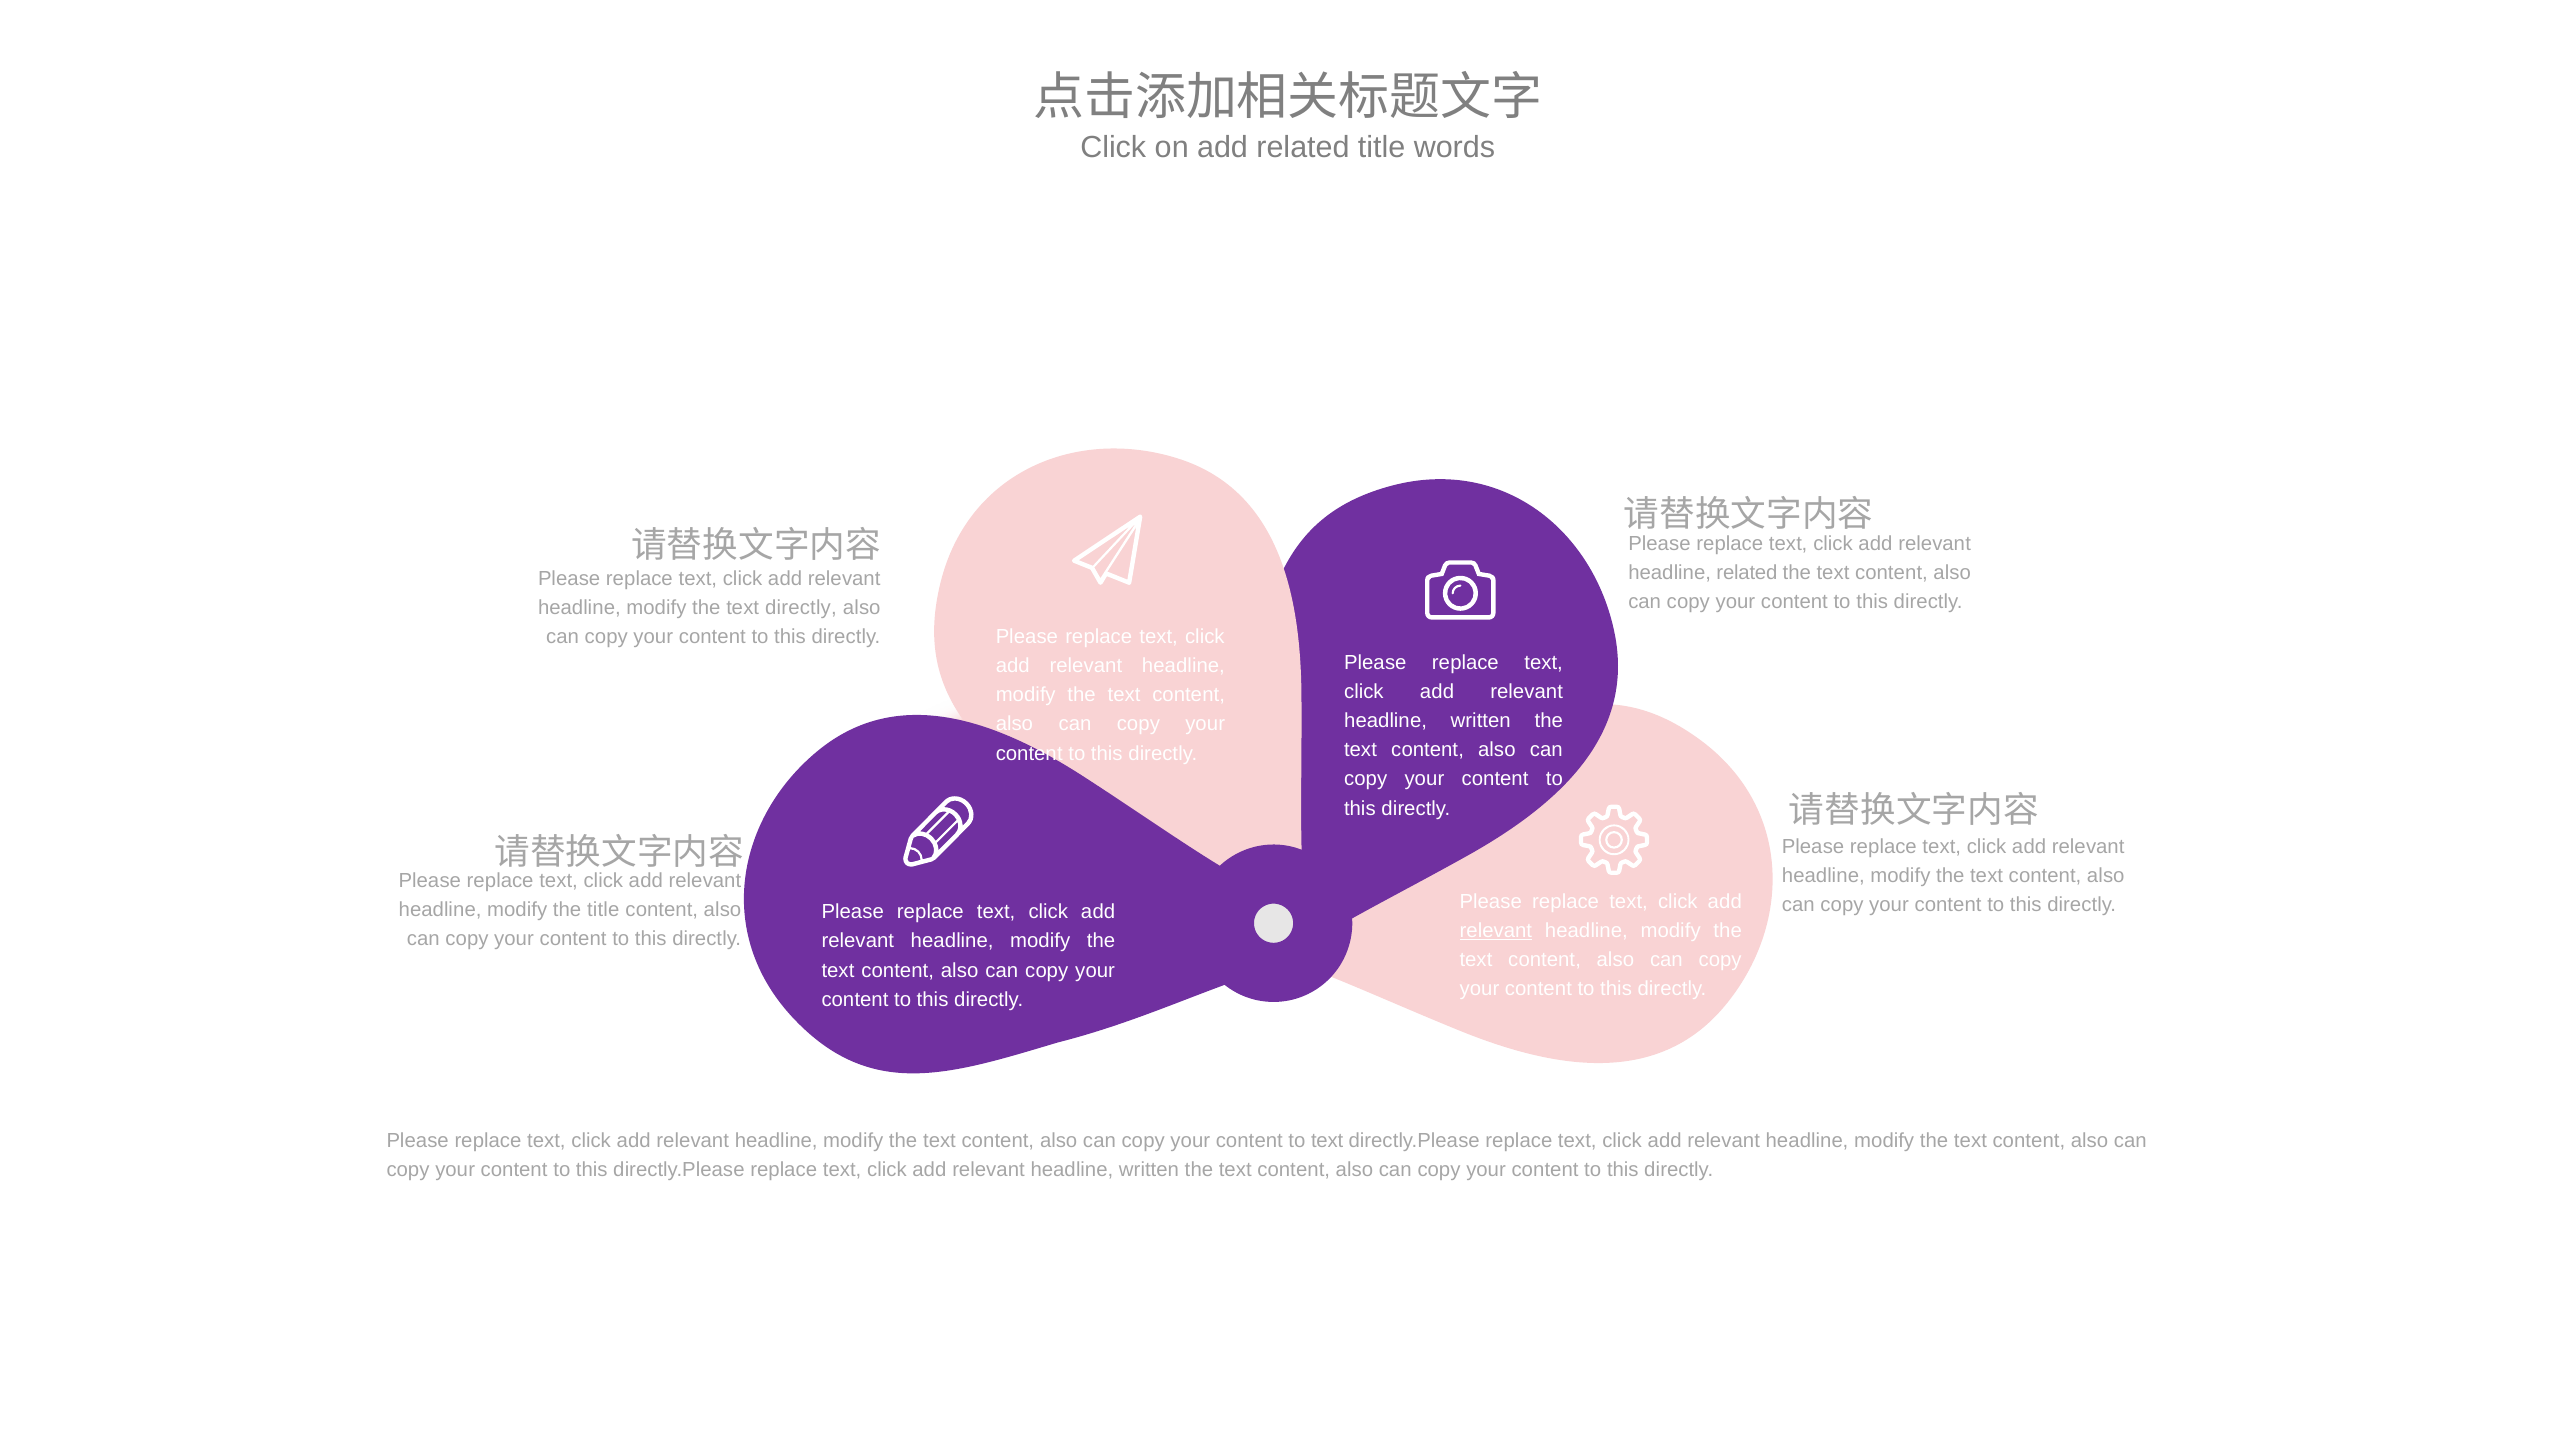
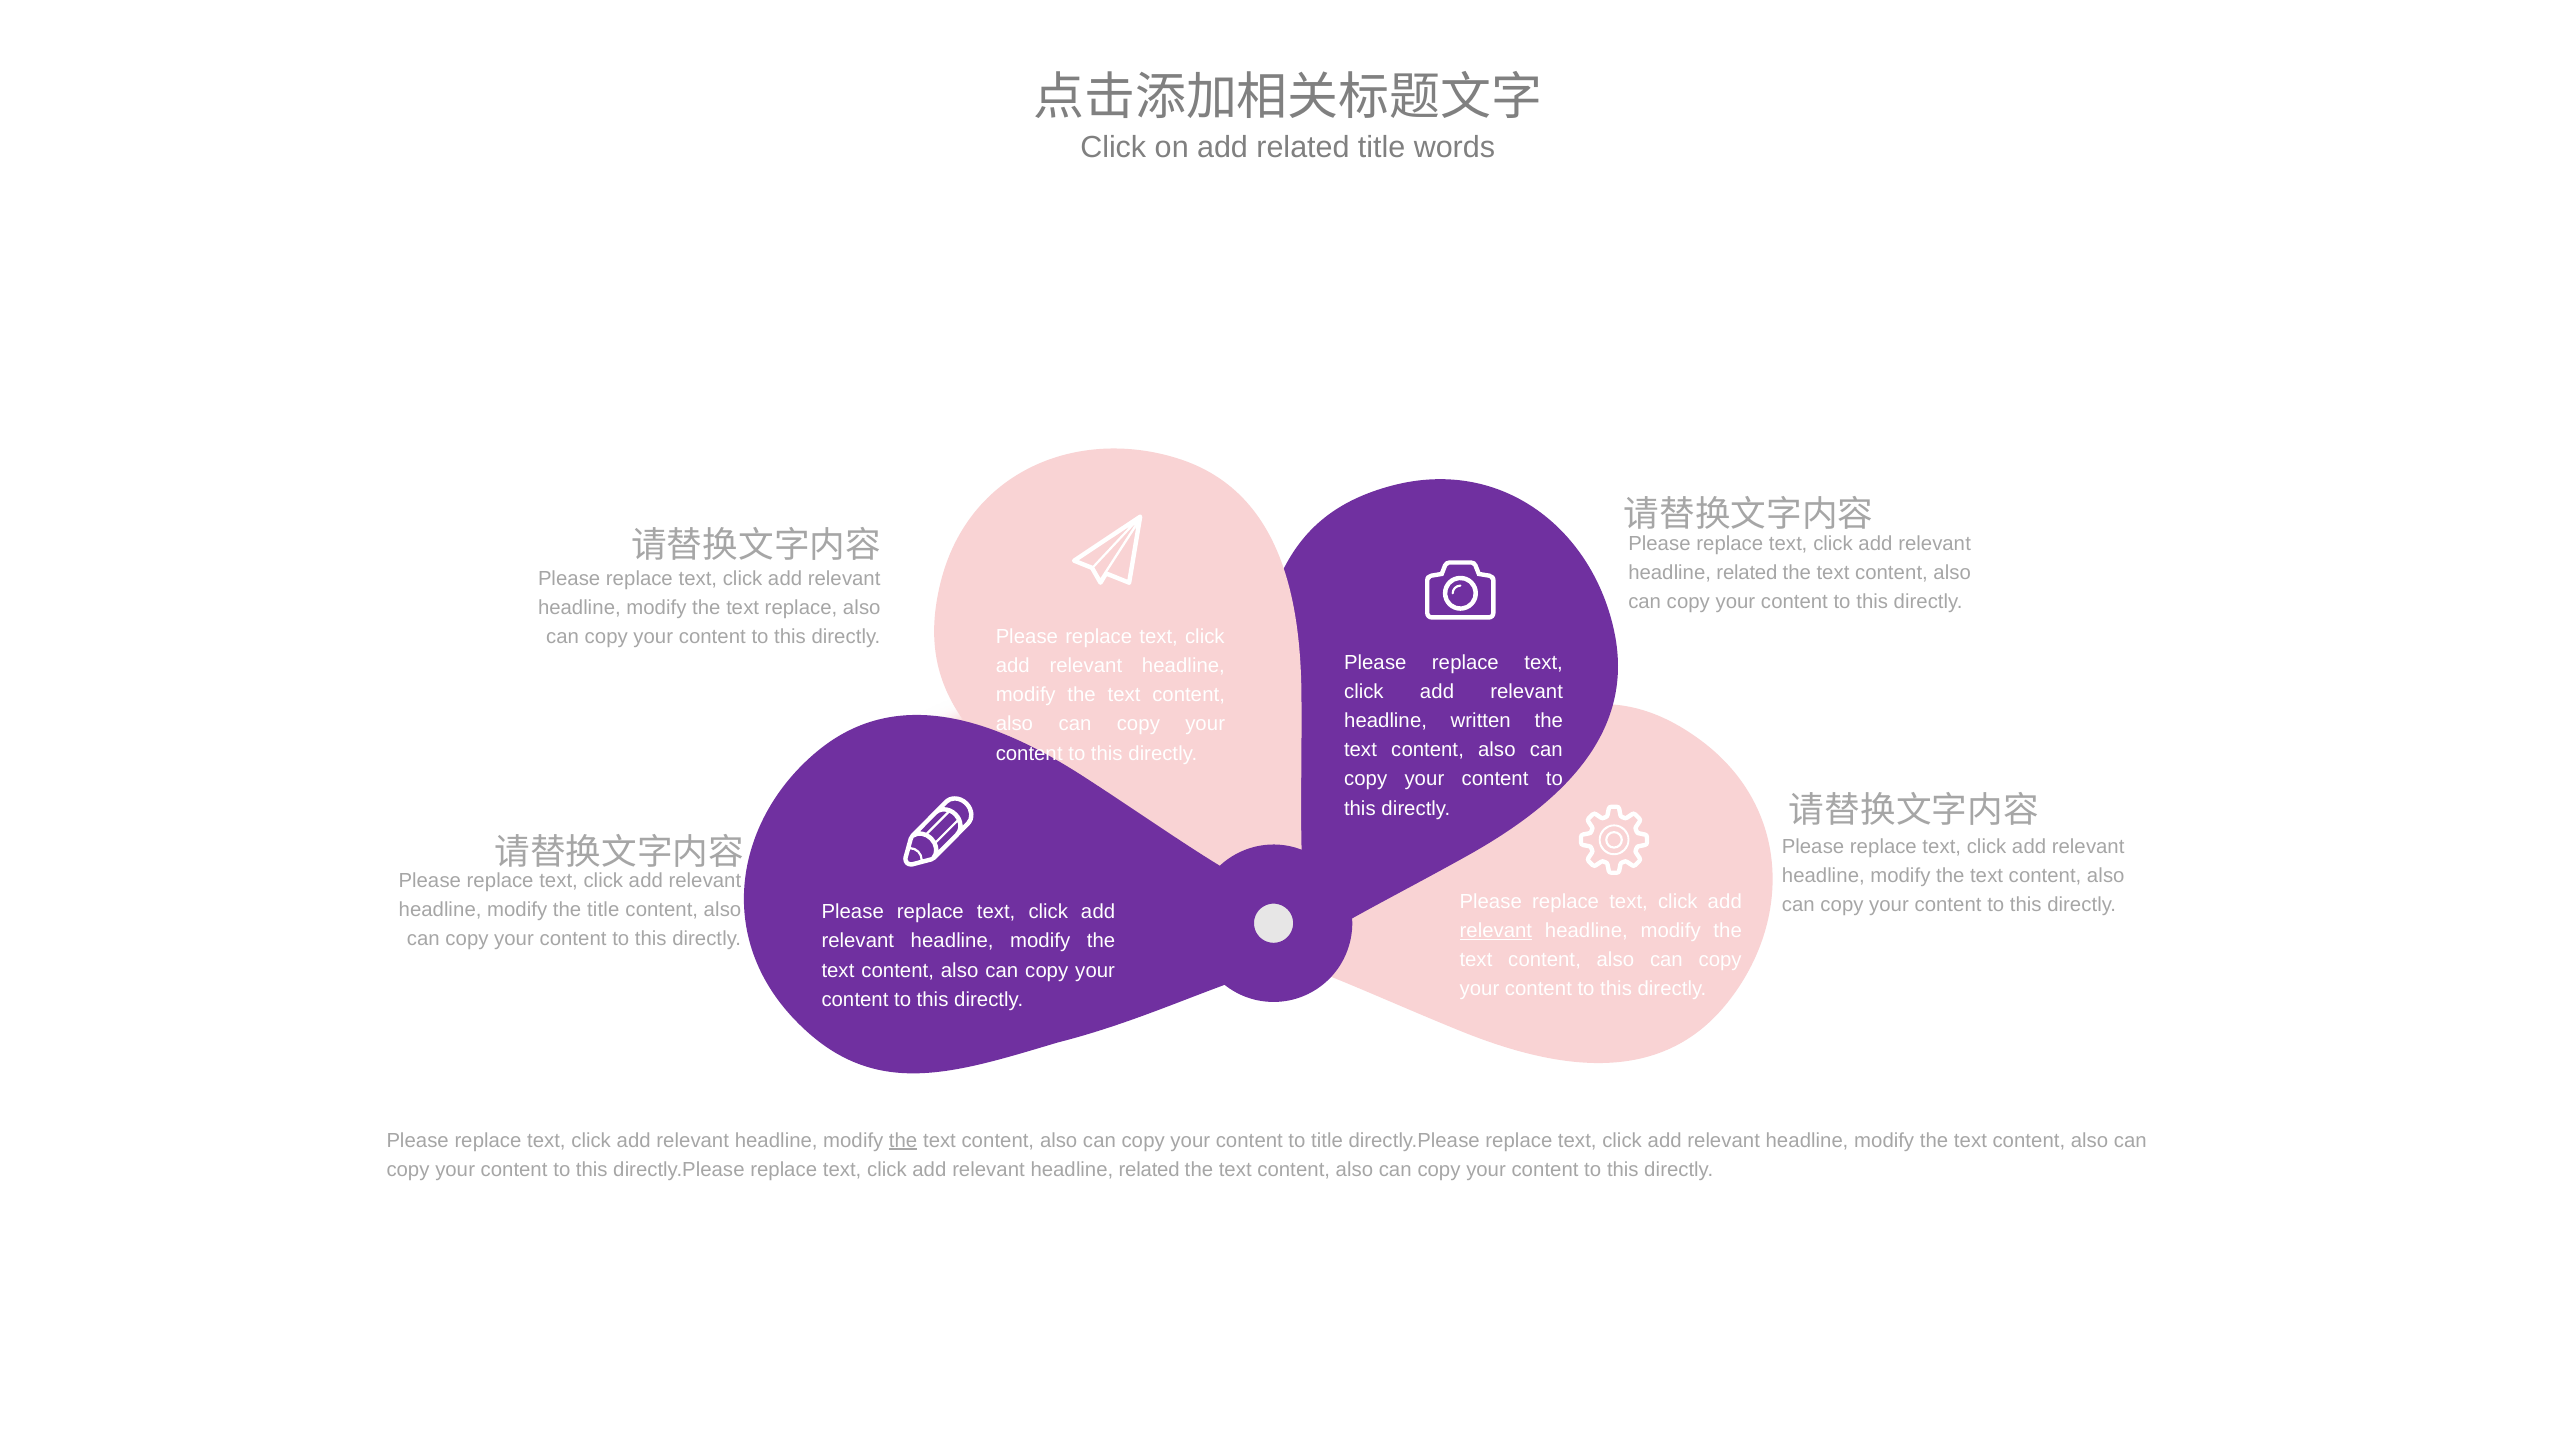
text directly: directly -> replace (801, 608)
the underline: none -> present (903, 1140)
to text: text -> title (1327, 1140)
written: written -> related (1149, 1169)
